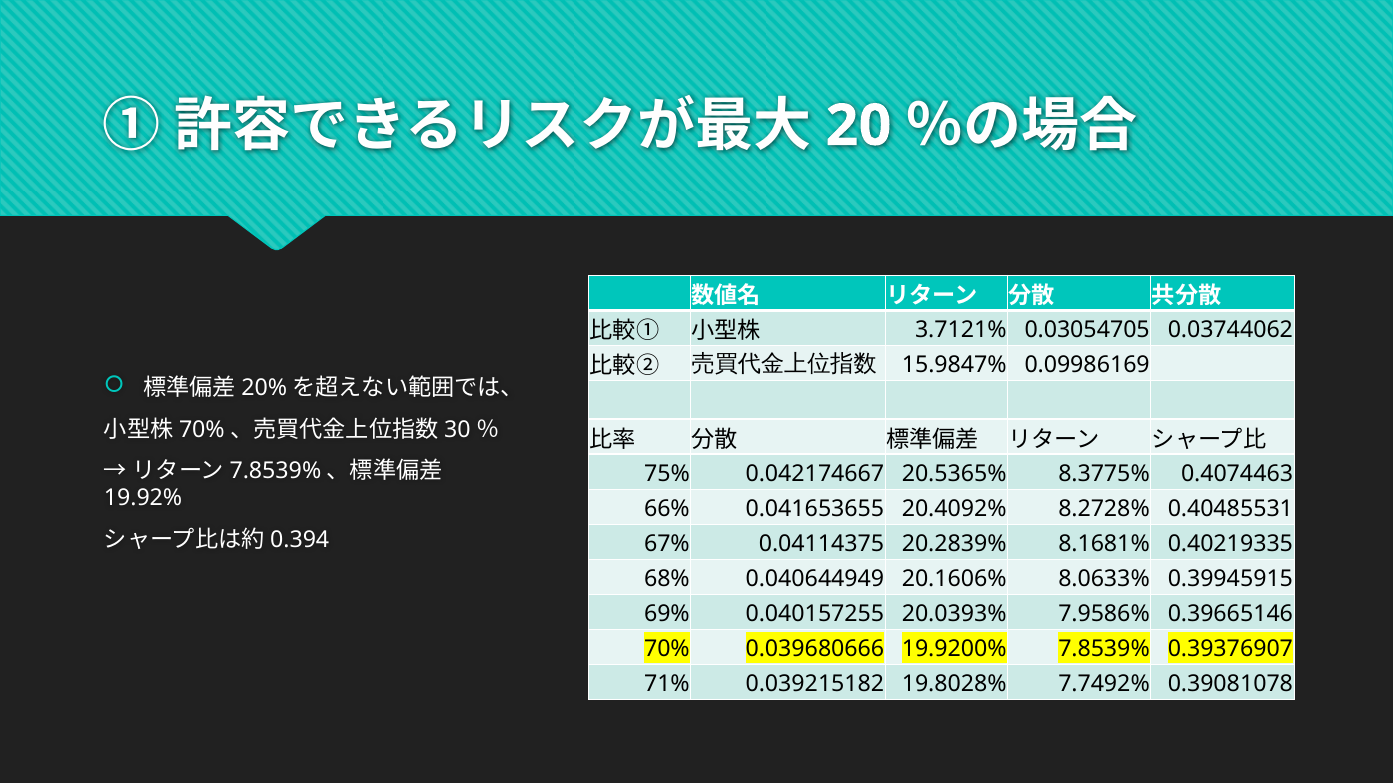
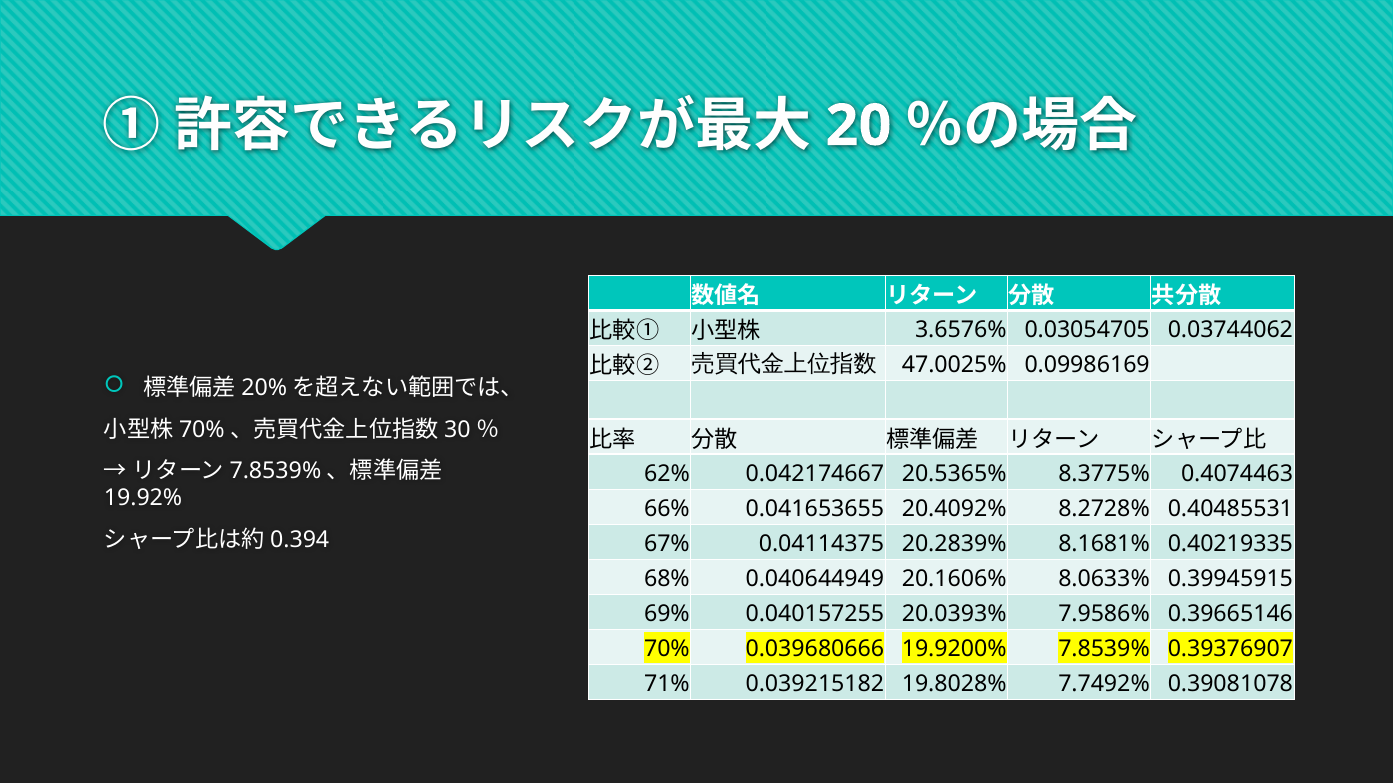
3.7121%: 3.7121% -> 3.6576% (961, 330)
15.9847%: 15.9847% -> 47.0025% (954, 365)
75%: 75% -> 62% (667, 474)
